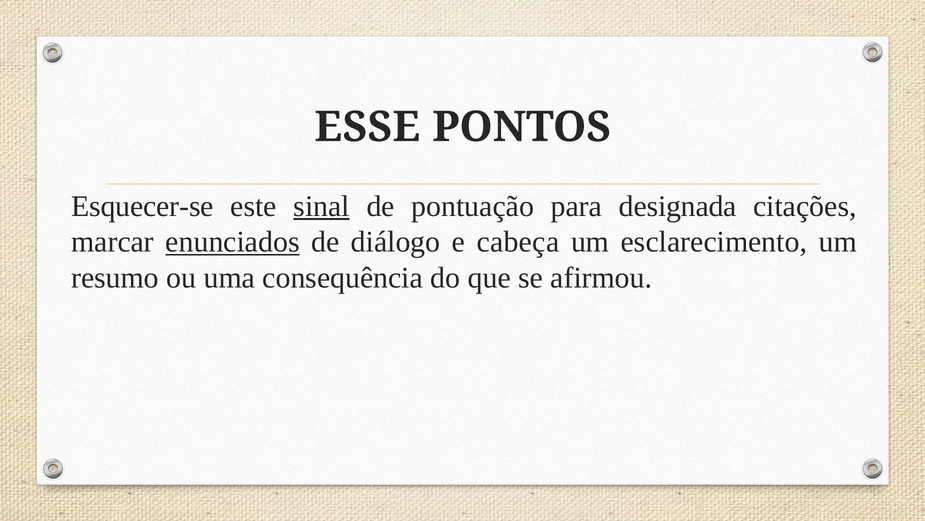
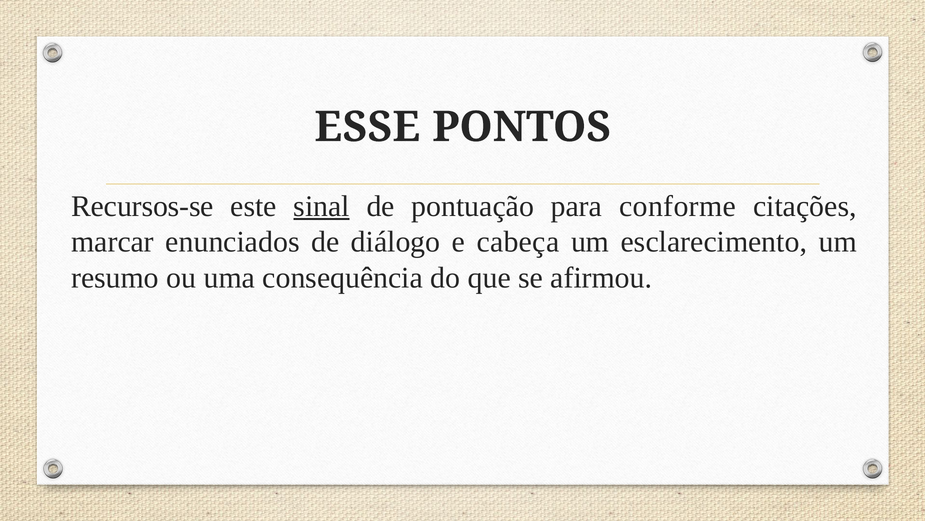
Esquecer-se: Esquecer-se -> Recursos-se (142, 206)
designada: designada -> conforme (678, 206)
enunciados underline: present -> none (233, 242)
